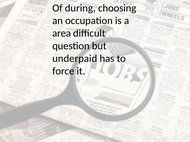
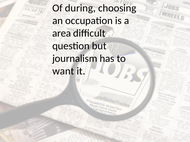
underpaid: underpaid -> journalism (75, 59)
force: force -> want (63, 71)
